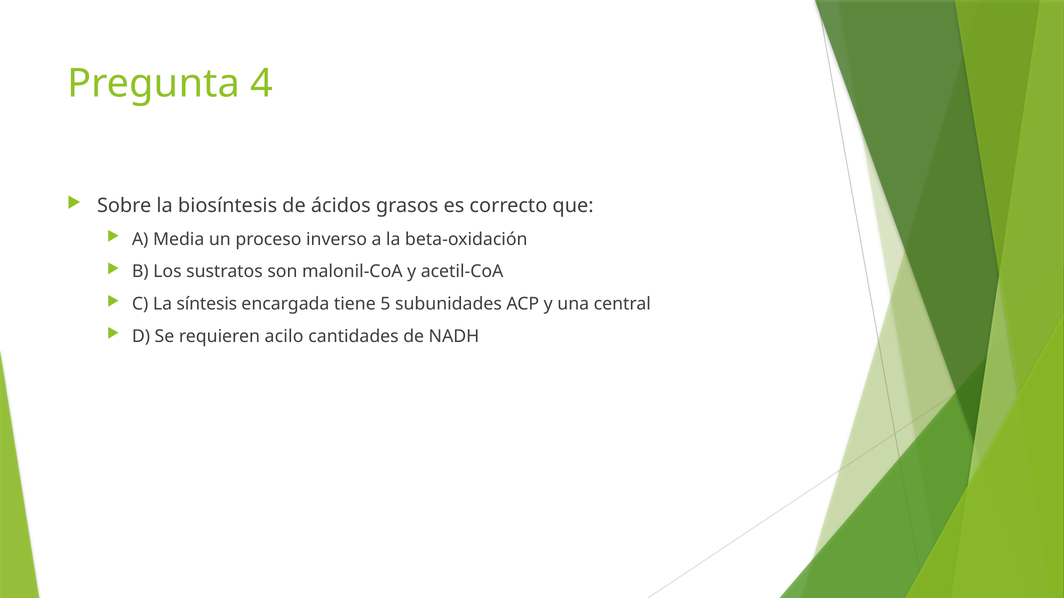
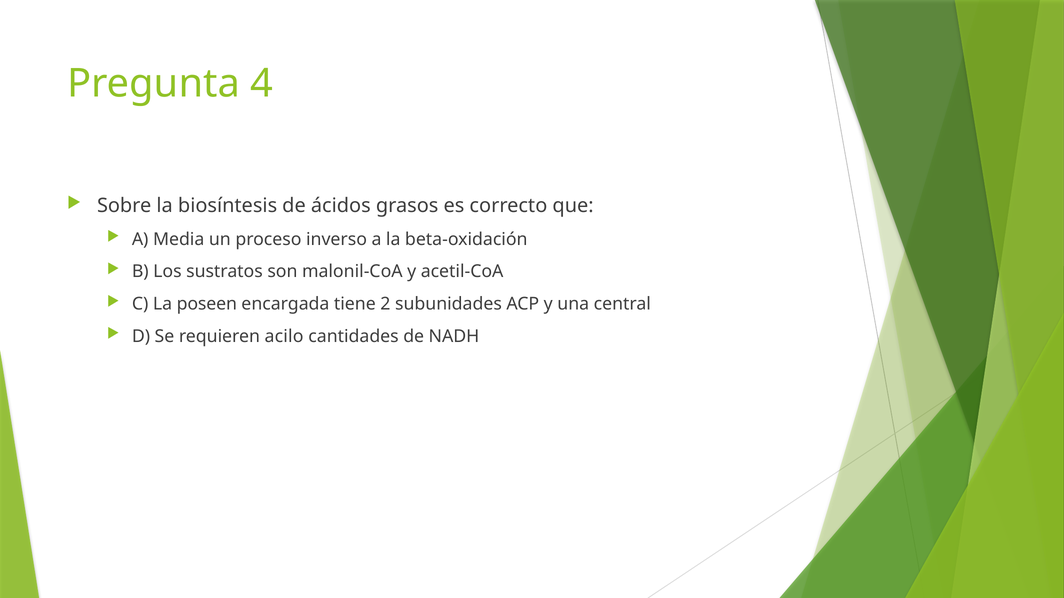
síntesis: síntesis -> poseen (207, 304)
5: 5 -> 2 (385, 304)
